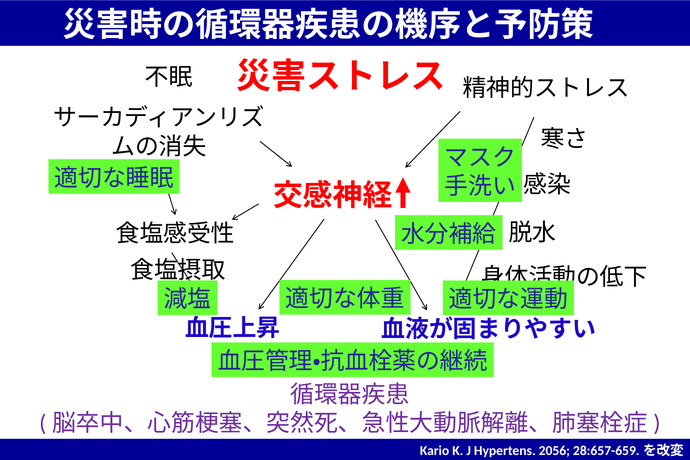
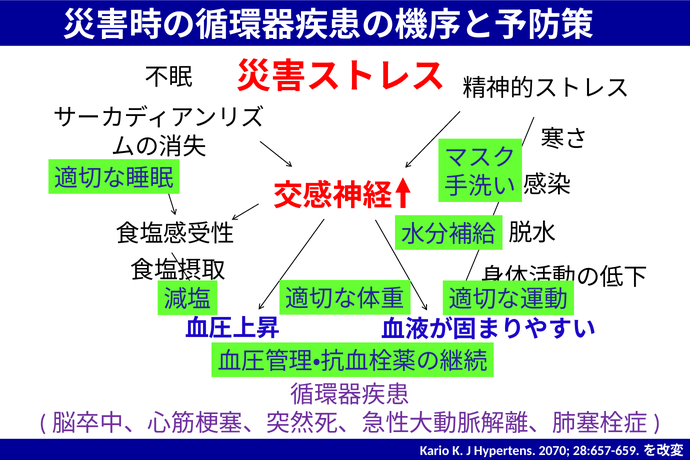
2056: 2056 -> 2070 (554, 451)
